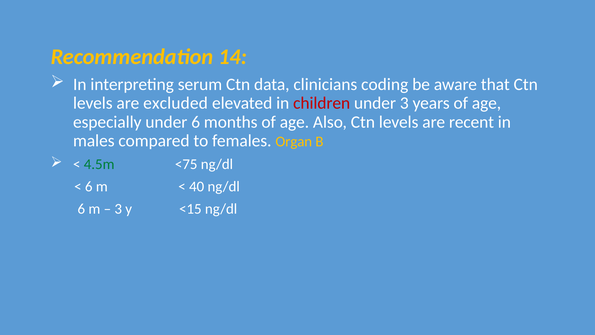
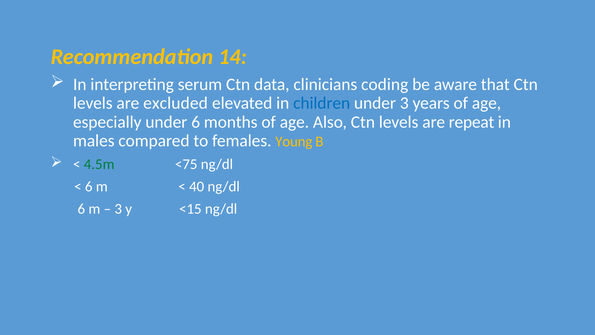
children colour: red -> blue (322, 103)
recent: recent -> repeat (472, 122)
Organ: Organ -> Young (294, 141)
